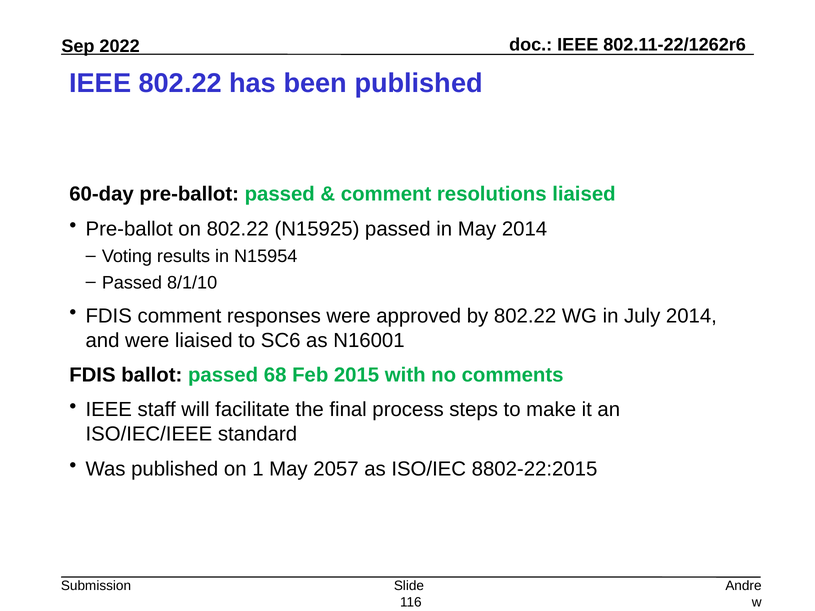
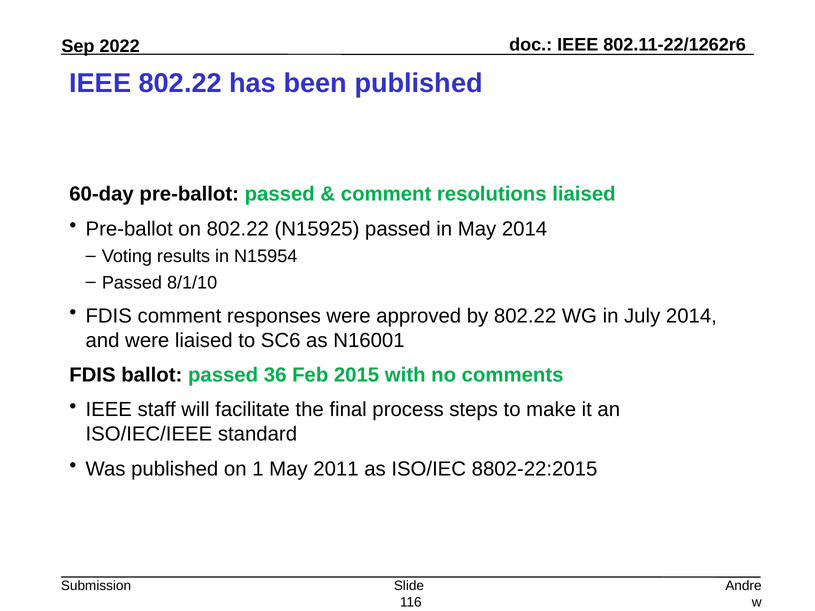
68: 68 -> 36 (275, 375)
2057: 2057 -> 2011 (336, 469)
